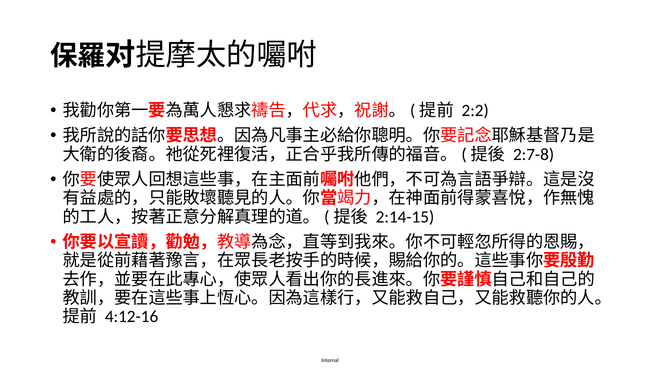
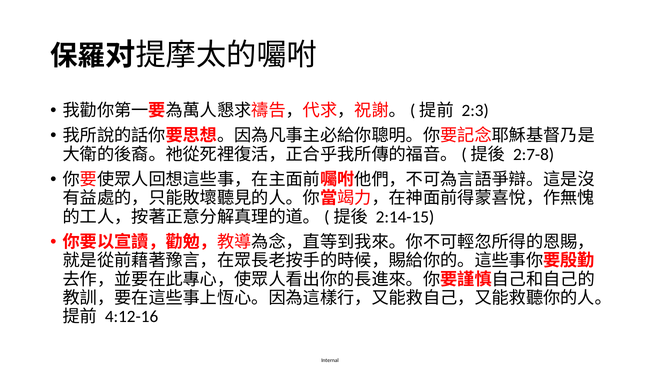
2:2: 2:2 -> 2:3 (475, 110)
